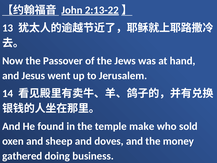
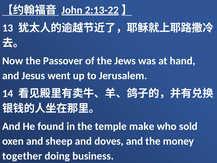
gathered: gathered -> together (22, 156)
